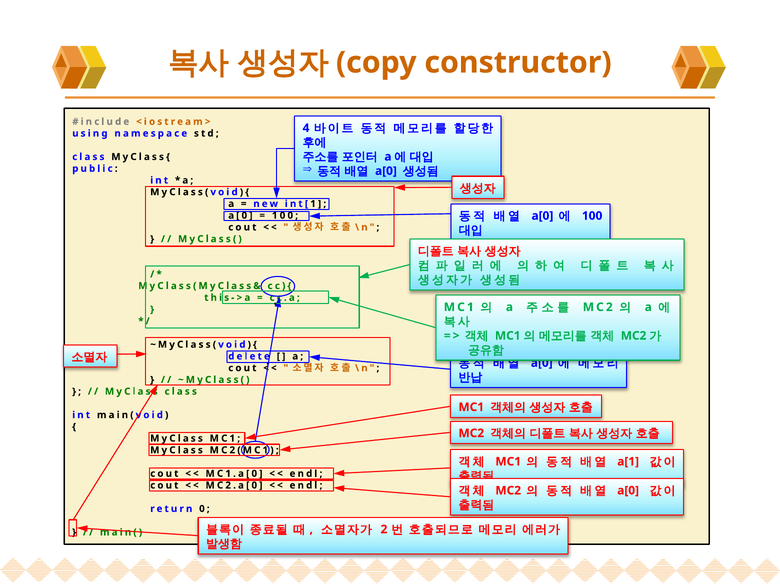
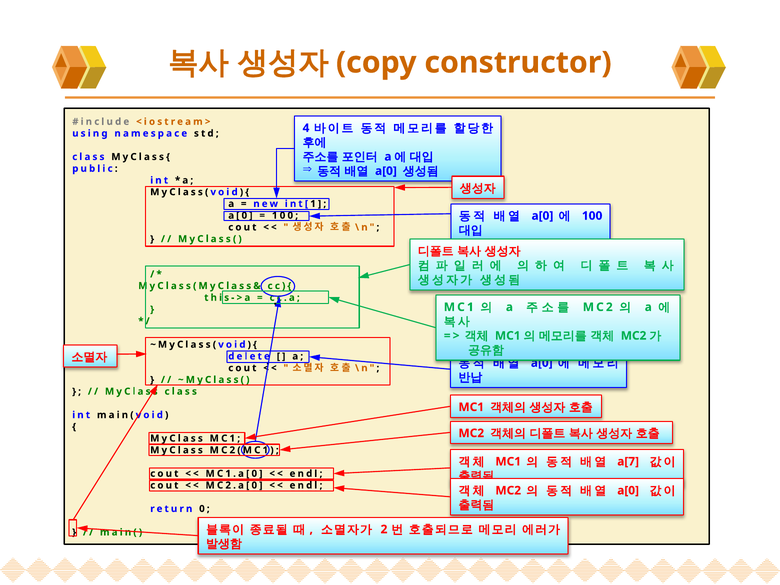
a[1: a[1 -> a[7 (628, 462)
